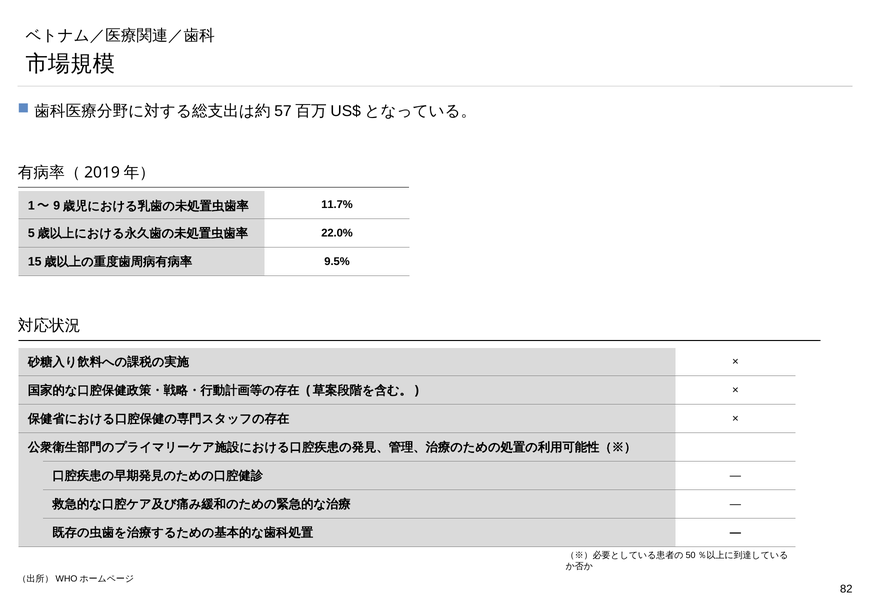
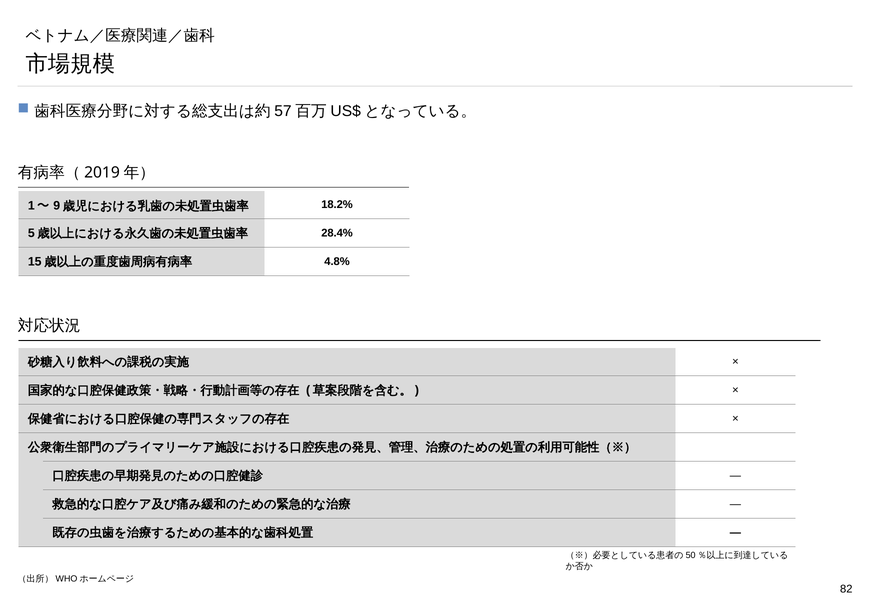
11.7%: 11.7% -> 18.2% (337, 205)
22.0%: 22.0% -> 28.4% (337, 233)
9.5%: 9.5% -> 4.8% (337, 262)
